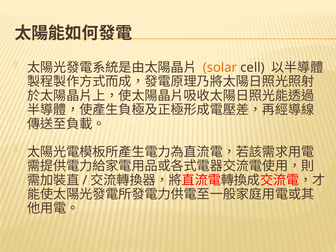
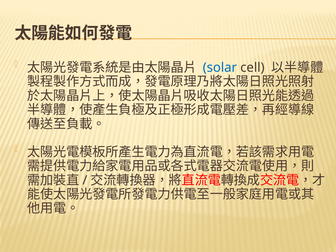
solar colour: orange -> blue (220, 68)
